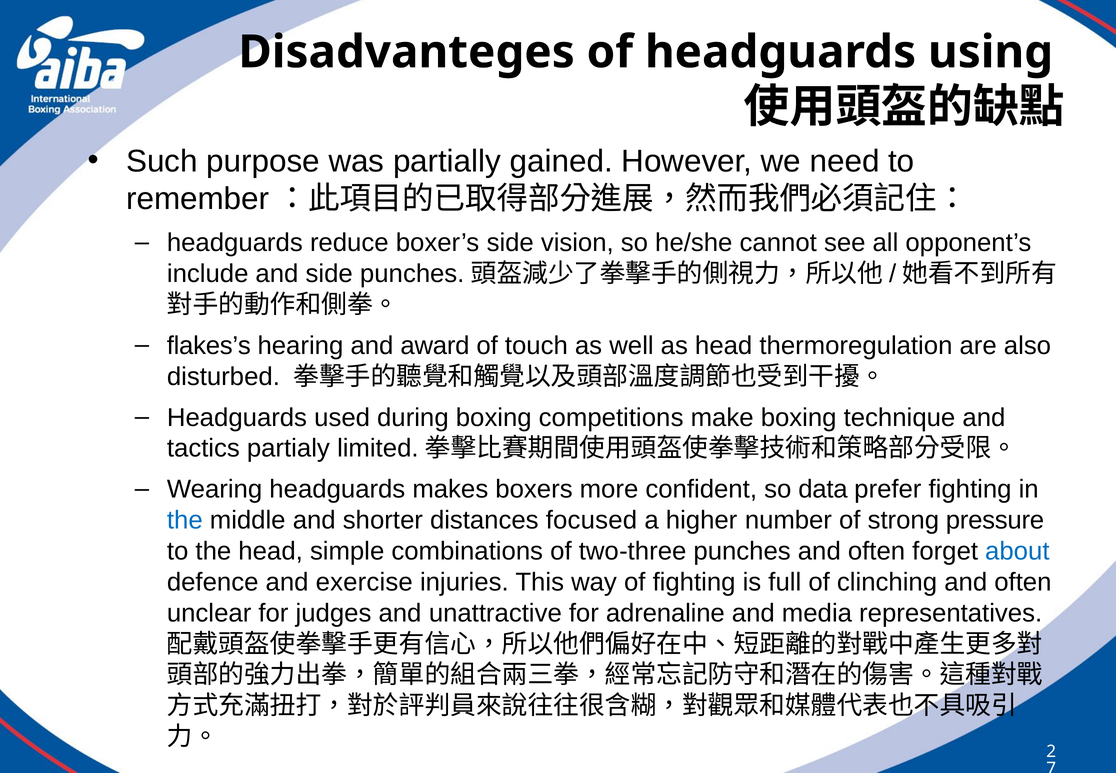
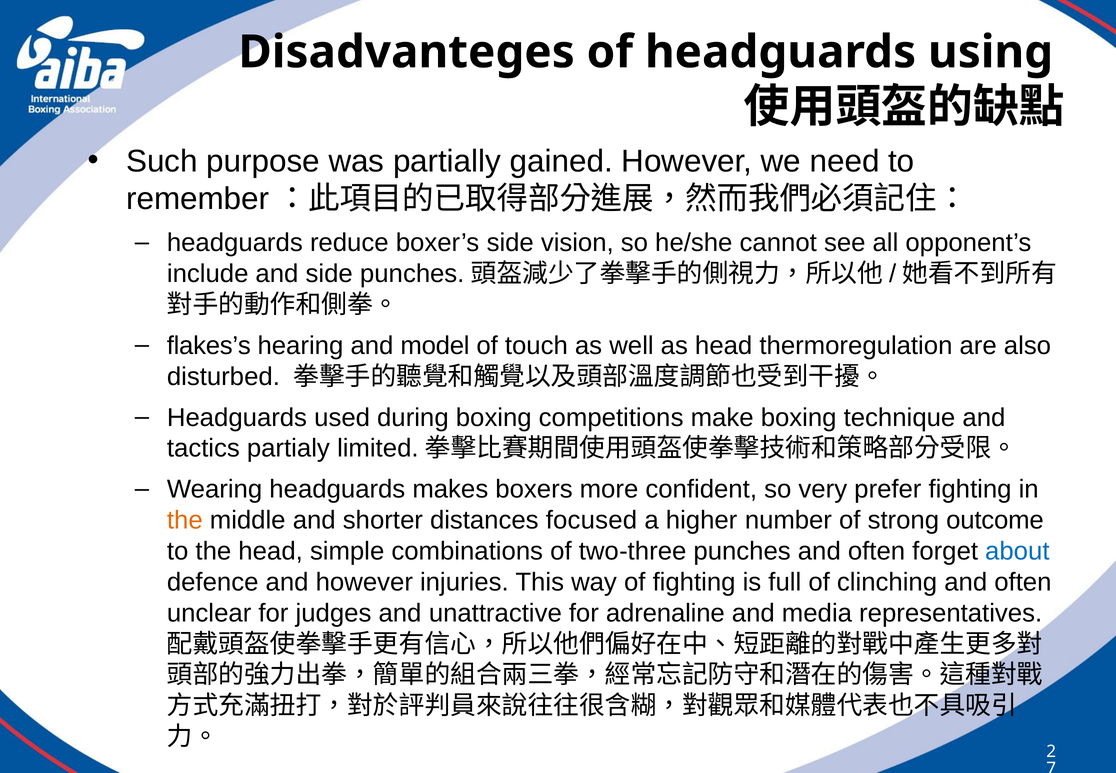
award: award -> model (435, 346)
data: data -> very (823, 489)
the colour: blue -> orange (185, 520)
pressure: pressure -> outcome (995, 520)
and exercise: exercise -> however (364, 582)
